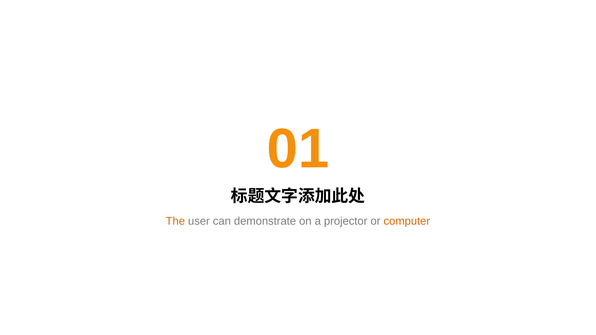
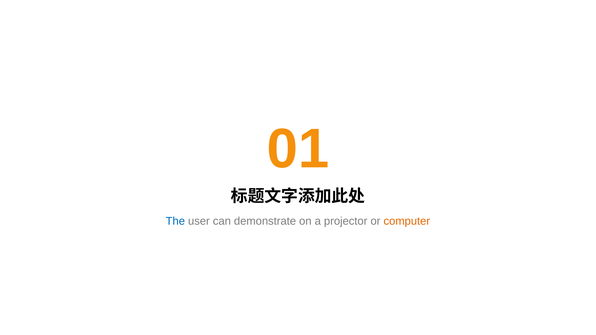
The colour: orange -> blue (175, 221)
